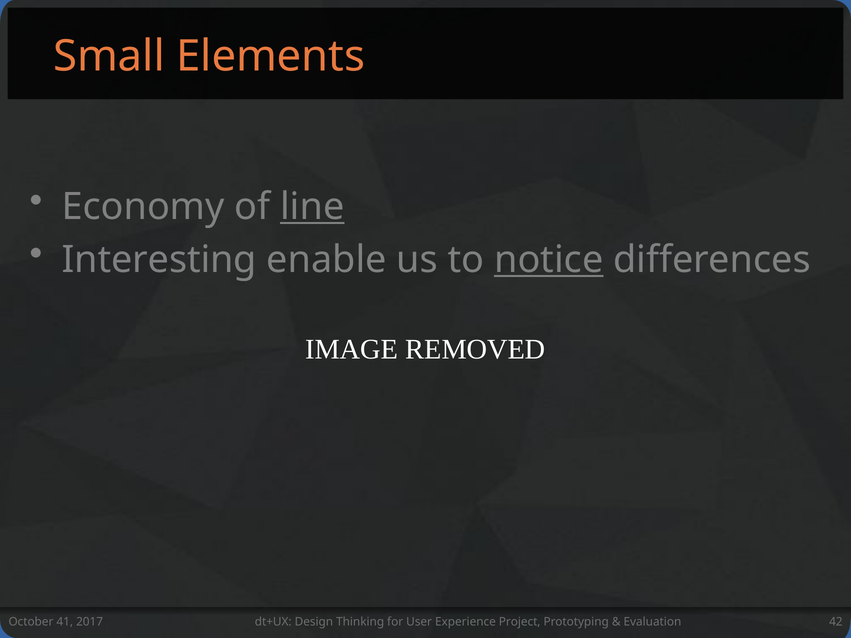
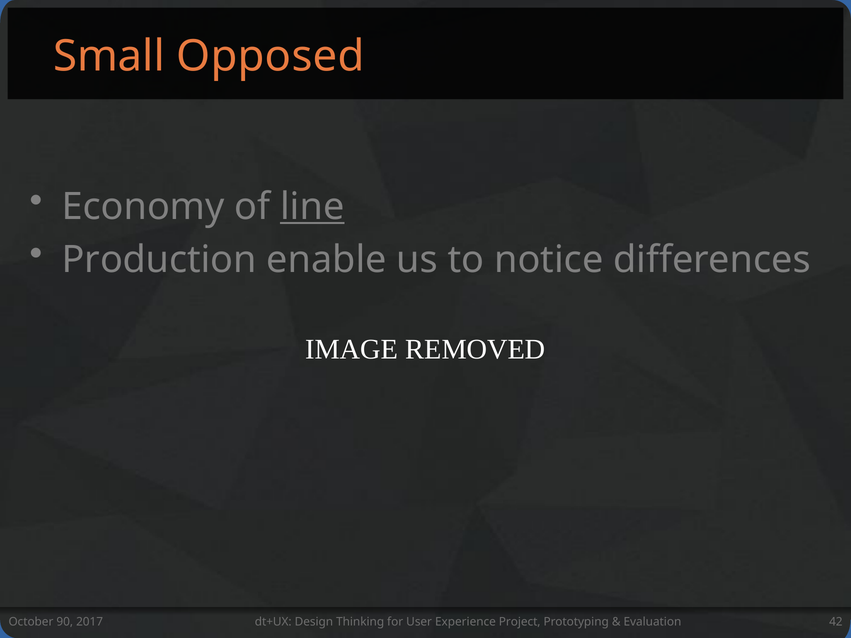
Elements: Elements -> Opposed (270, 56)
Interesting: Interesting -> Production (159, 260)
notice underline: present -> none (549, 260)
41: 41 -> 90 (65, 622)
